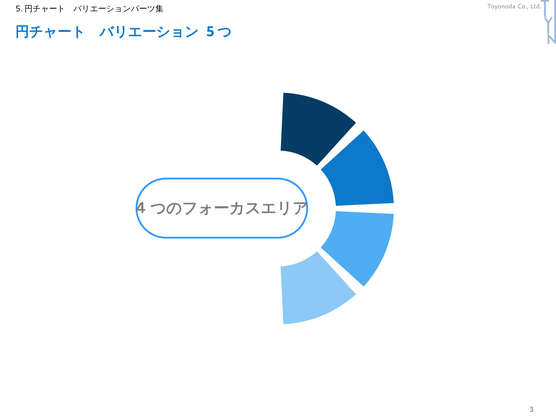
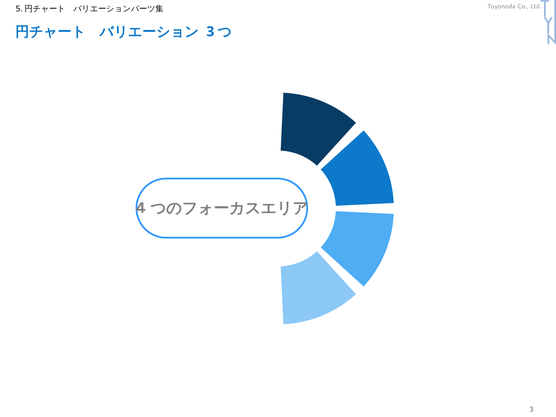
5: 5 -> 3 (210, 32)
